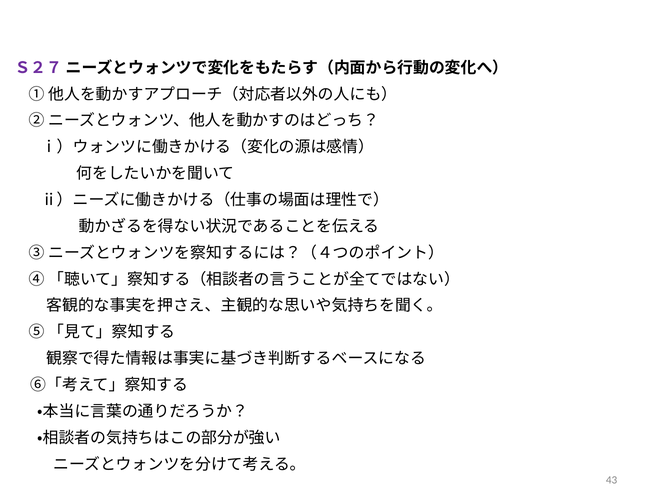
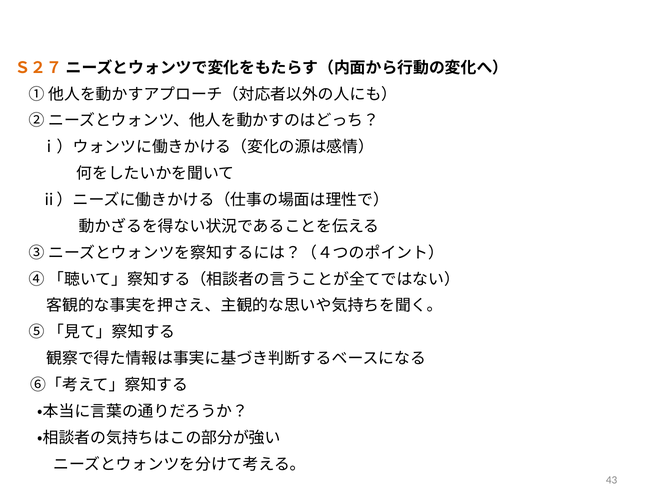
Ｓ２７ colour: purple -> orange (38, 68)
